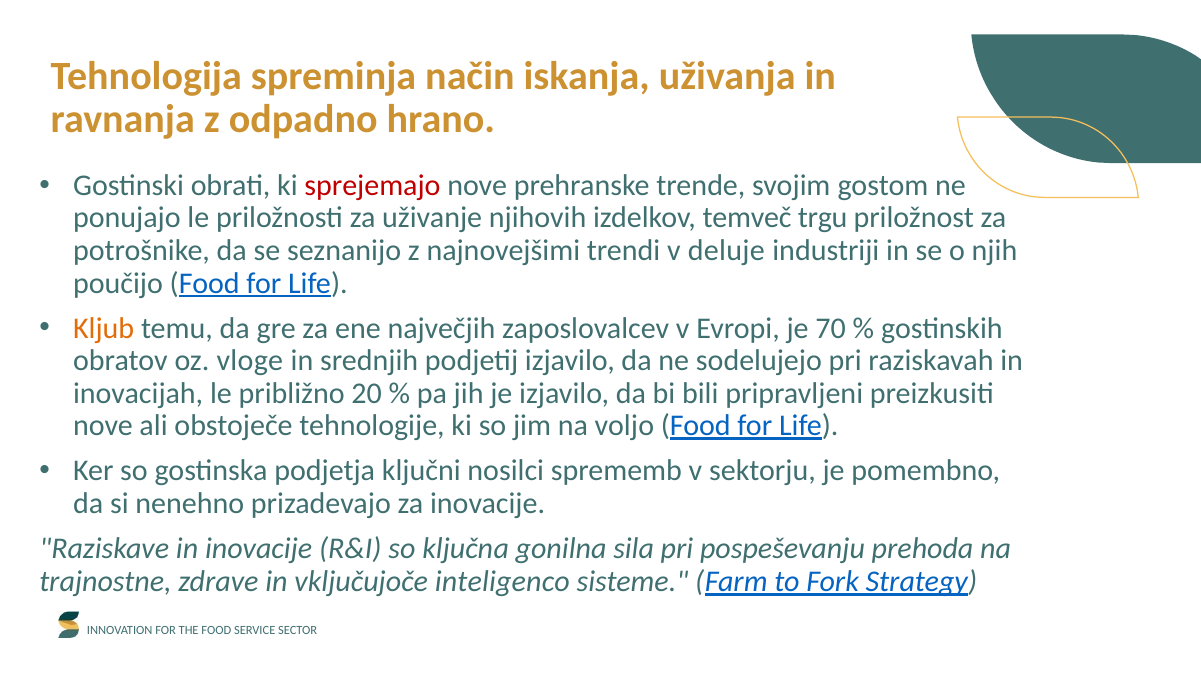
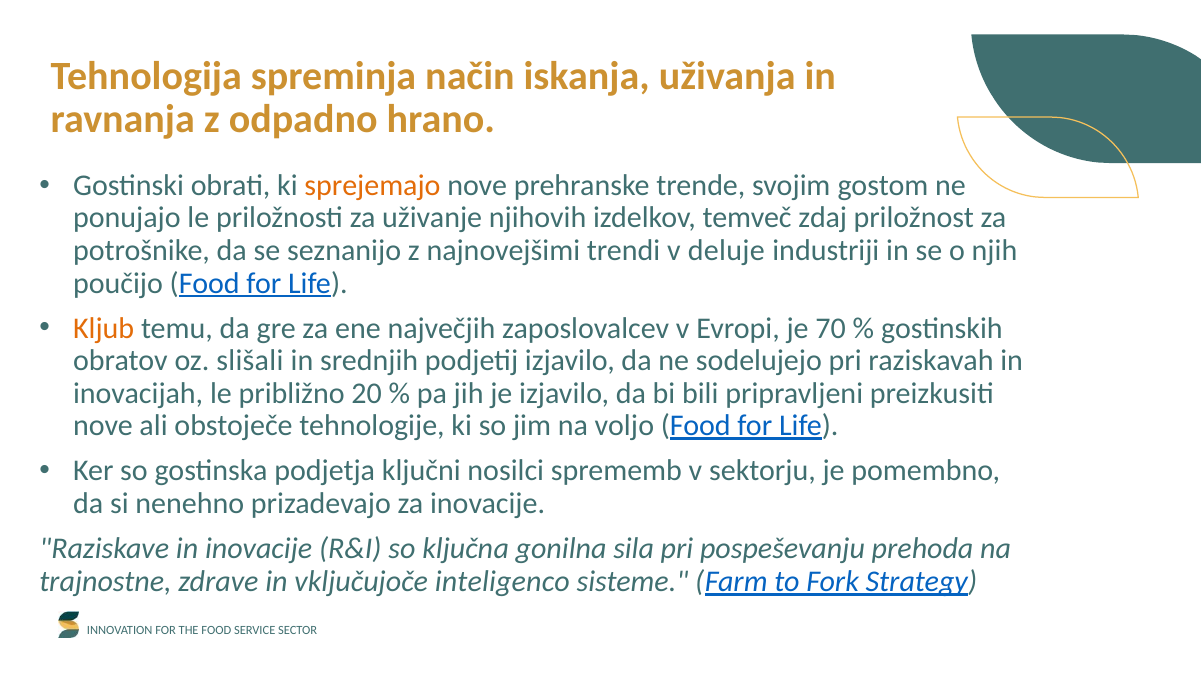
sprejemajo colour: red -> orange (372, 185)
trgu: trgu -> zdaj (823, 218)
vloge: vloge -> slišali (250, 360)
